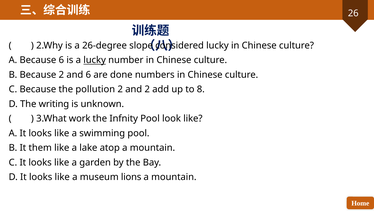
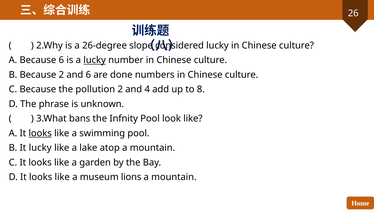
and 2: 2 -> 4 (147, 89)
writing: writing -> phrase (54, 104)
work: work -> bans (80, 118)
looks underline: none -> present (40, 133)
It them: them -> lucky (40, 147)
